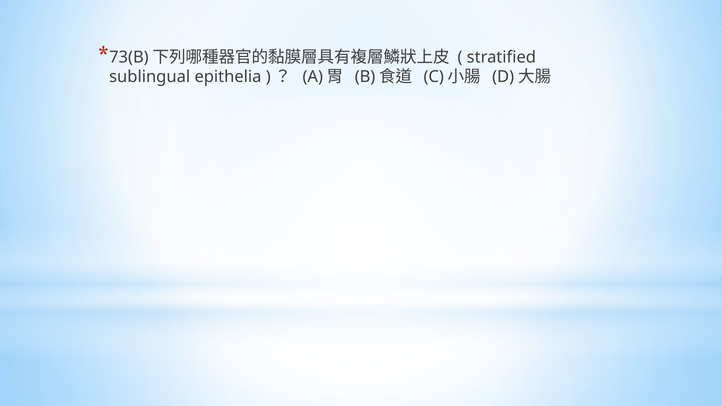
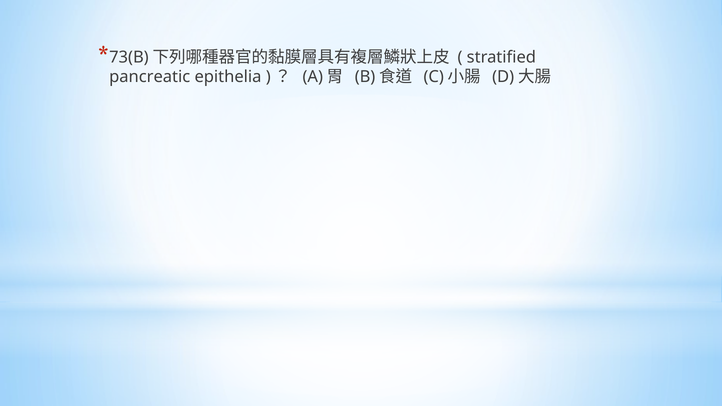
sublingual: sublingual -> pancreatic (150, 77)
